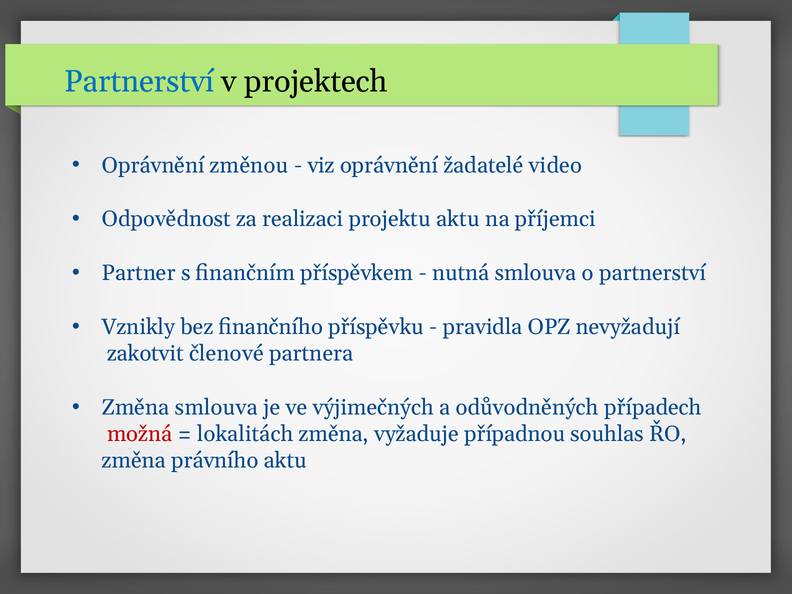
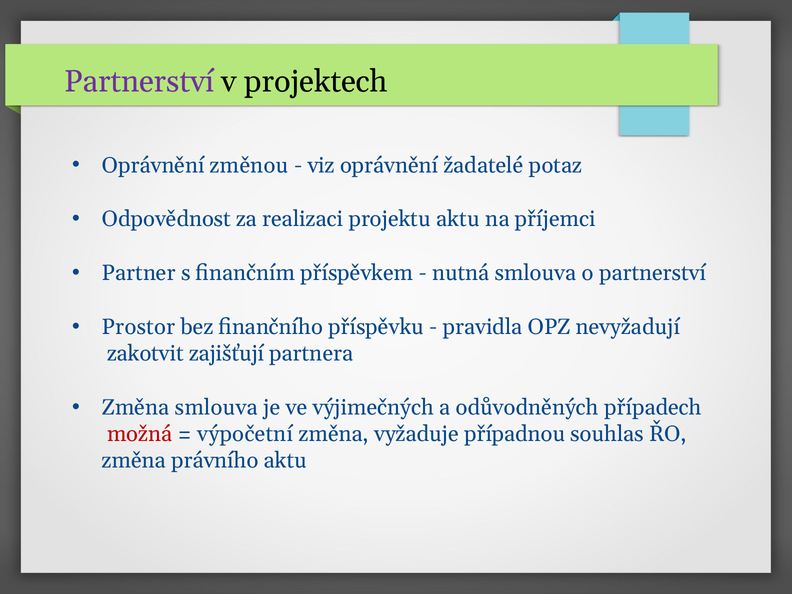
Partnerství colour: blue -> purple (139, 82)
video: video -> potaz (555, 165)
Vznikly: Vznikly -> Prostor (138, 327)
členové: členové -> zajišťují (227, 354)
lokalitách: lokalitách -> výpočetní (245, 434)
